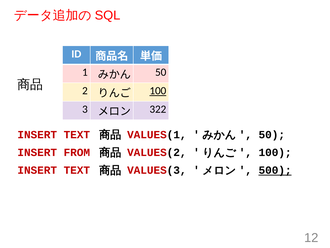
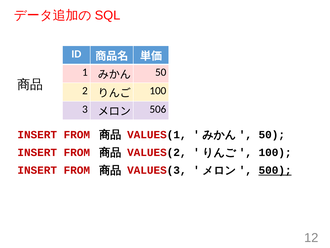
100 underline: present -> none (158, 91)
322: 322 -> 506 (158, 109)
TEXT: TEXT -> FROM (77, 134)
TEXT: TEXT -> FROM (77, 170)
